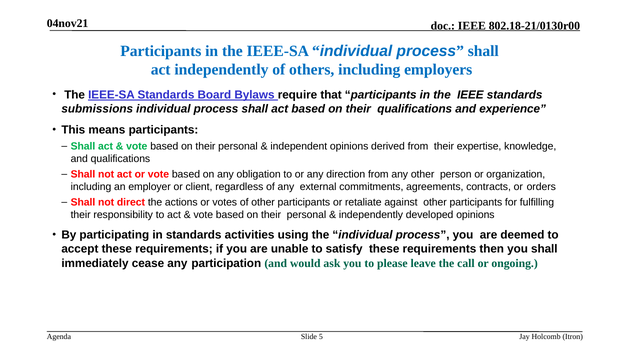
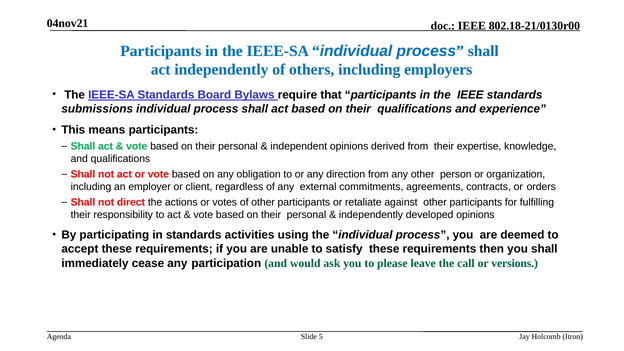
ongoing: ongoing -> versions (515, 263)
